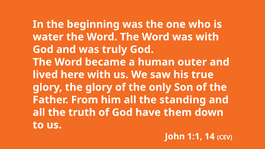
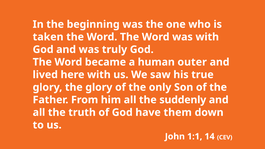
water: water -> taken (48, 37)
standing: standing -> suddenly (183, 100)
